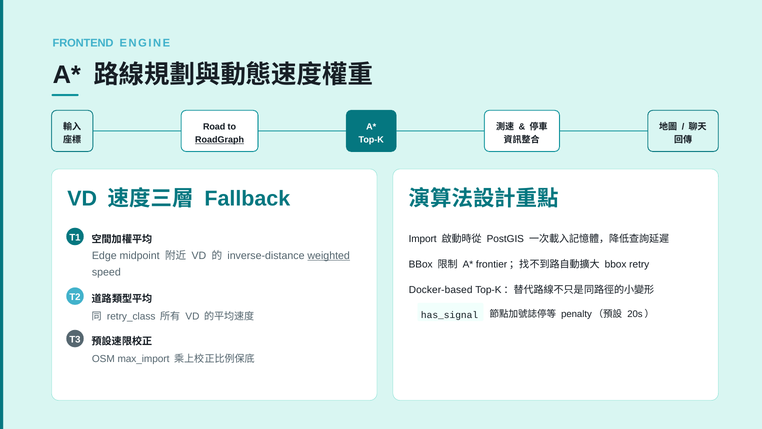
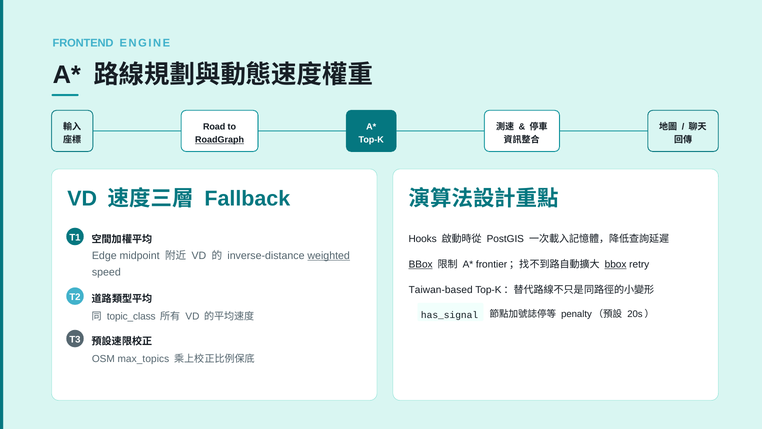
Import: Import -> Hooks (423, 239)
BBox underline: none -> present (421, 264)
bbox underline: none -> present (616, 264)
Docker-based: Docker-based -> Taiwan-based (441, 290)
retry_class: retry_class -> topic_class (131, 316)
max_import: max_import -> max_topics (143, 359)
